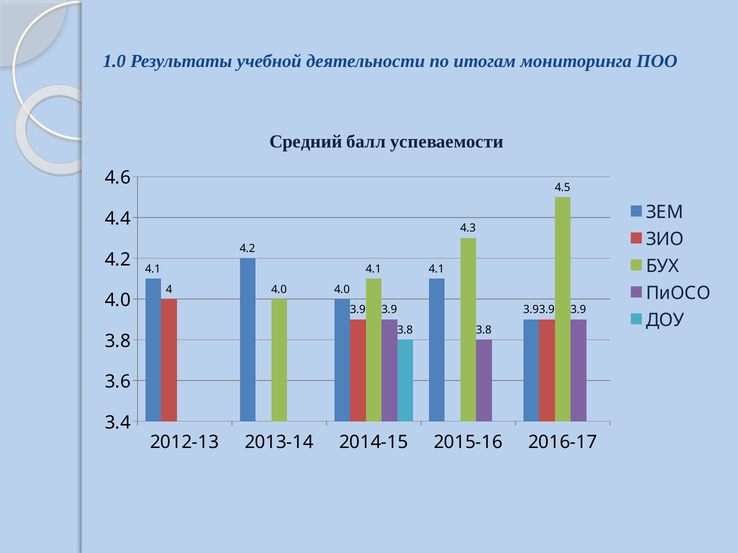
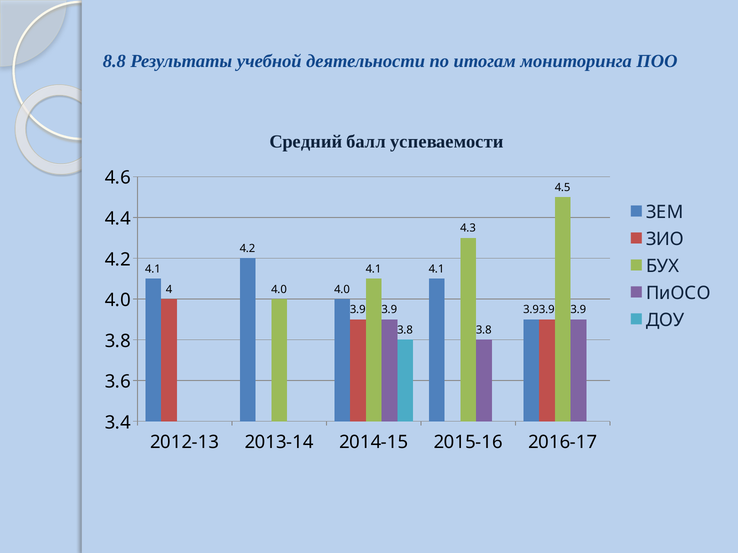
1.0: 1.0 -> 8.8 (114, 61)
